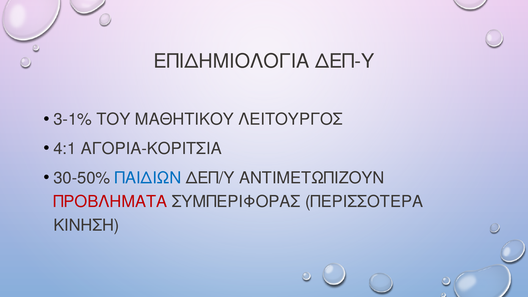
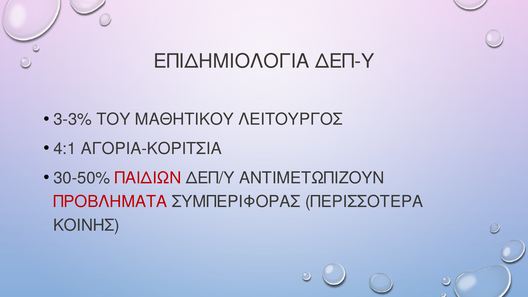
3-1%: 3-1% -> 3-3% (73, 119)
ΠΑΙΔΙΩΝ colour: blue -> red (148, 178)
ΚΙΝΗΣΗ: ΚΙΝΗΣΗ -> ΚΟΙΝΗΣ (86, 226)
